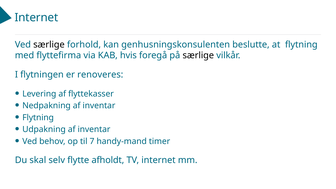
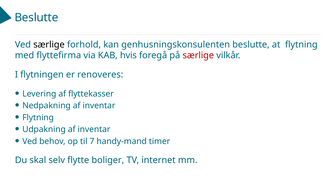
Internet: Internet -> Beslutte (36, 18)
særlige colour: black -> red (198, 55)
afholdt: afholdt -> boliger (108, 160)
